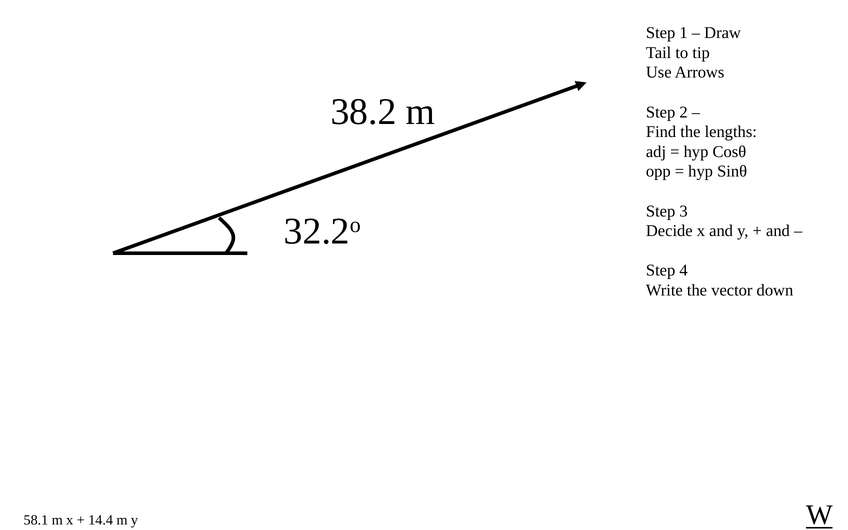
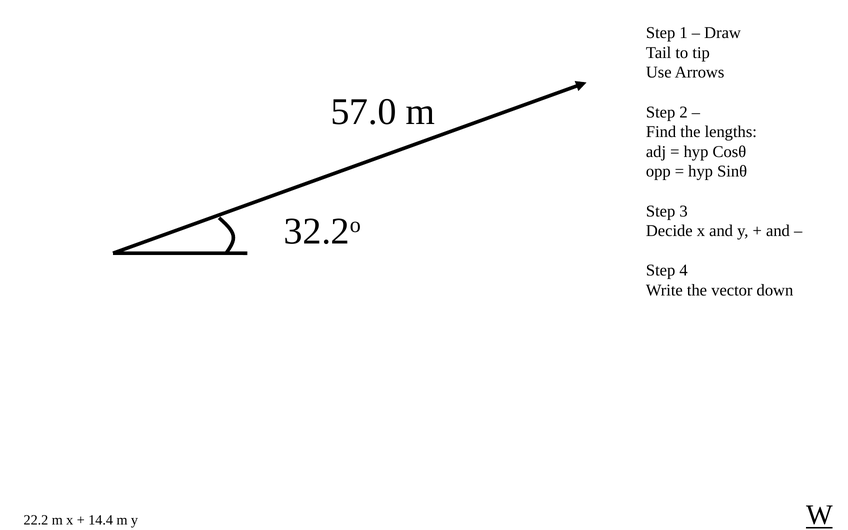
38.2: 38.2 -> 57.0 (363, 112)
58.1: 58.1 -> 22.2 (36, 520)
